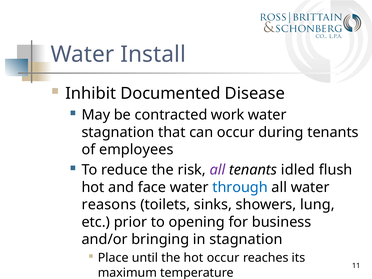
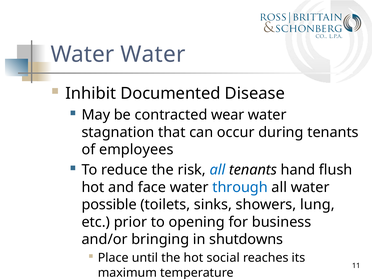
Water Install: Install -> Water (153, 54)
work: work -> wear (228, 115)
all colour: purple -> blue (217, 170)
idled: idled -> hand (298, 170)
reasons: reasons -> possible (109, 205)
in stagnation: stagnation -> shutdowns (246, 239)
hot occur: occur -> social (223, 258)
